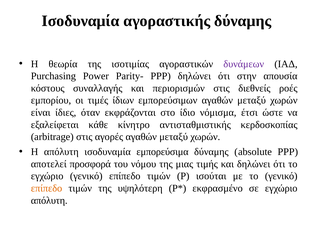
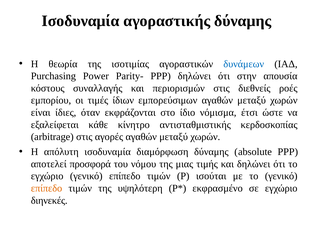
δυνάμεων colour: purple -> blue (244, 64)
εμπορεύσιμα: εμπορεύσιμα -> διαμόρφωση (162, 152)
απόλυτη: απόλυτη -> διηνεκές (49, 200)
